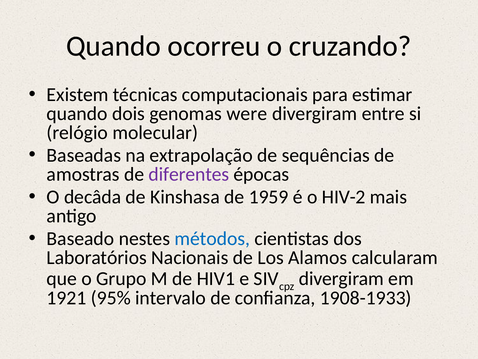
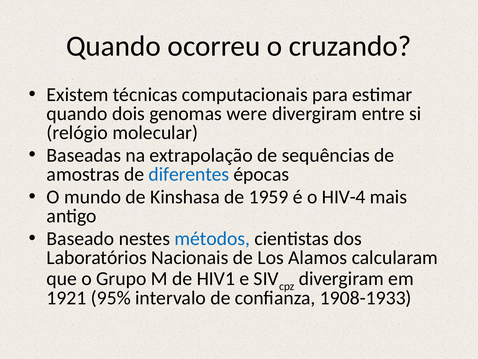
diferentes colour: purple -> blue (189, 174)
decâda: decâda -> mundo (93, 197)
HIV-2: HIV-2 -> HIV-4 (344, 197)
